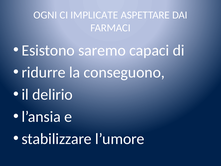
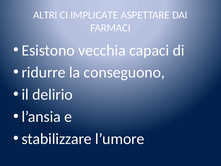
OGNI: OGNI -> ALTRI (45, 15)
saremo: saremo -> vecchia (102, 50)
